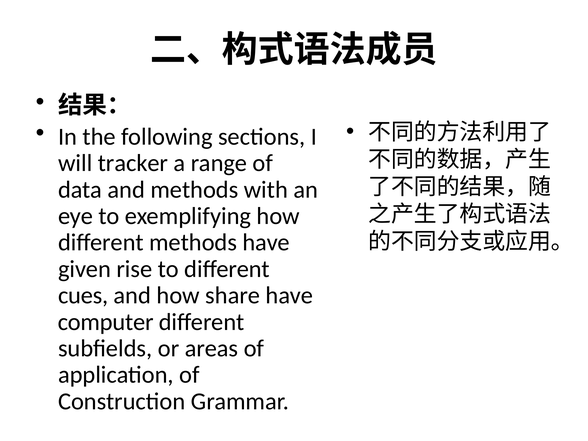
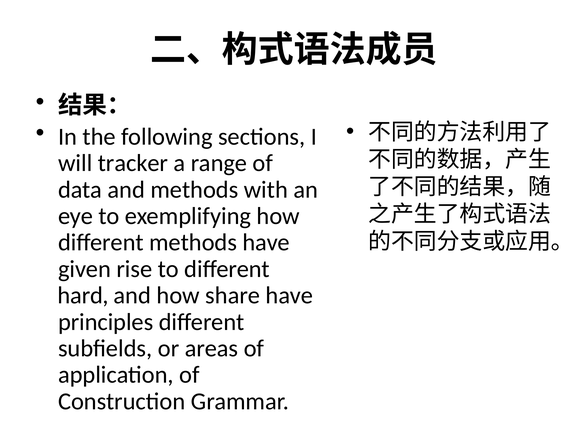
cues: cues -> hard (83, 295)
computer: computer -> principles (106, 322)
